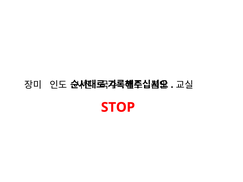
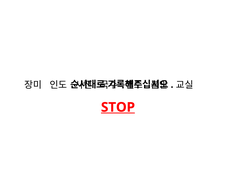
STOP underline: none -> present (118, 107)
